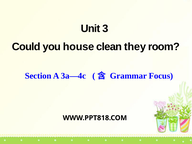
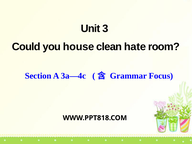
they: they -> hate (135, 47)
